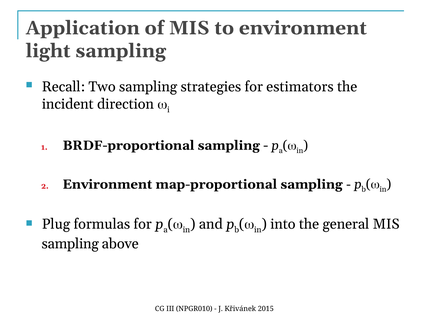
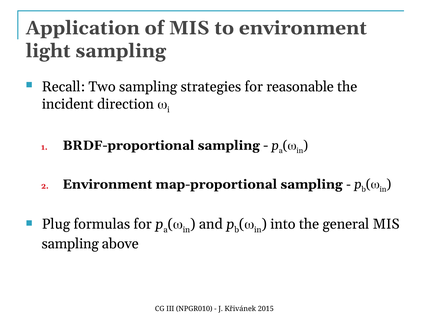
estimators: estimators -> reasonable (300, 87)
